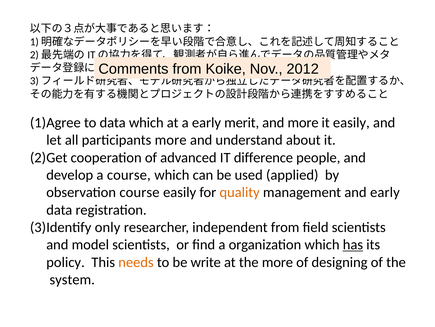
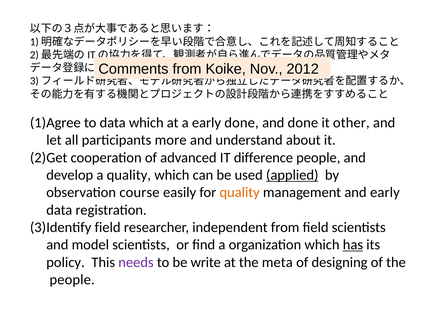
early merit: merit -> done (242, 122)
and more: more -> done (303, 122)
it easily: easily -> other (351, 122)
a course: course -> quality (129, 175)
applied underline: none -> present (292, 175)
only: only -> field (108, 227)
needs colour: orange -> purple (136, 262)
the more: more -> meta (277, 262)
system: system -> people (72, 279)
